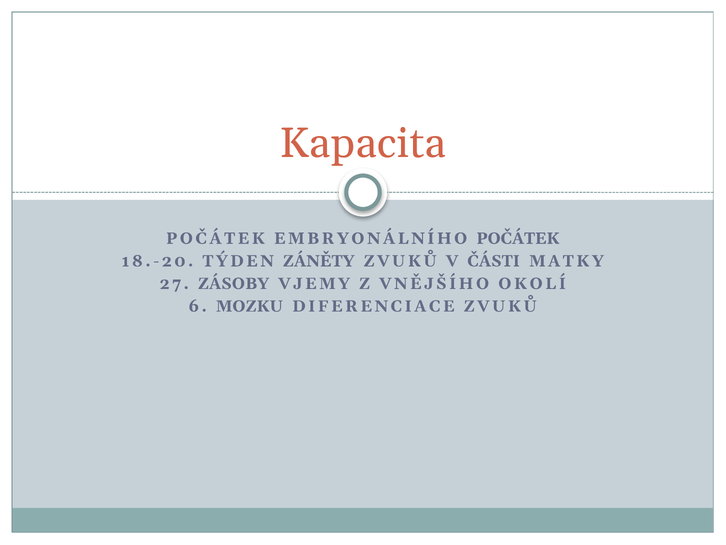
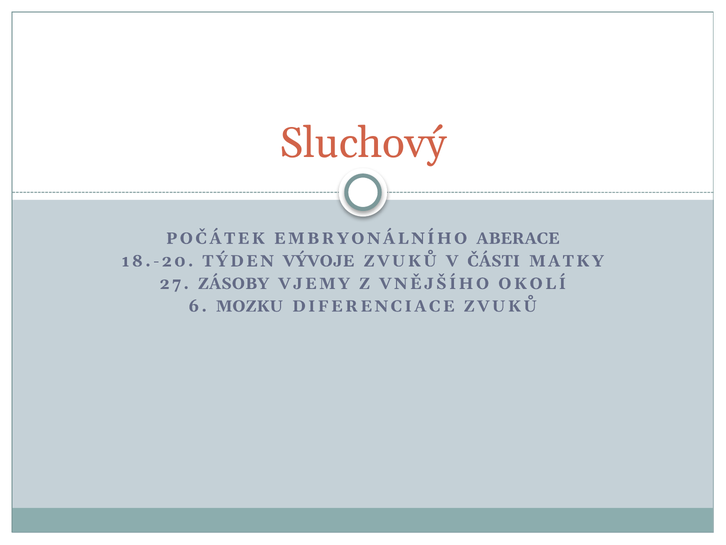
Kapacita: Kapacita -> Sluchový (363, 143)
EMBRYONÁLNÍHO POČÁTEK: POČÁTEK -> ABERACE (518, 238)
ZÁNĚTY: ZÁNĚTY -> VÝVOJE (319, 261)
